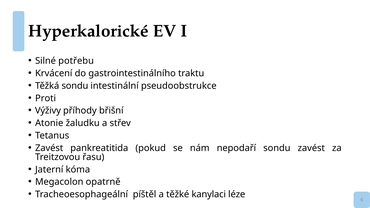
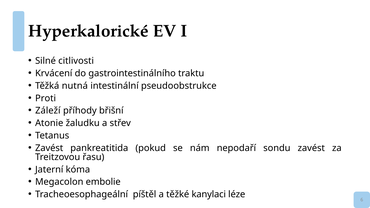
potřebu: potřebu -> citlivosti (76, 61)
Těžká sondu: sondu -> nutná (75, 86)
Výživy: Výživy -> Záleží (48, 111)
opatrně: opatrně -> embolie (103, 182)
